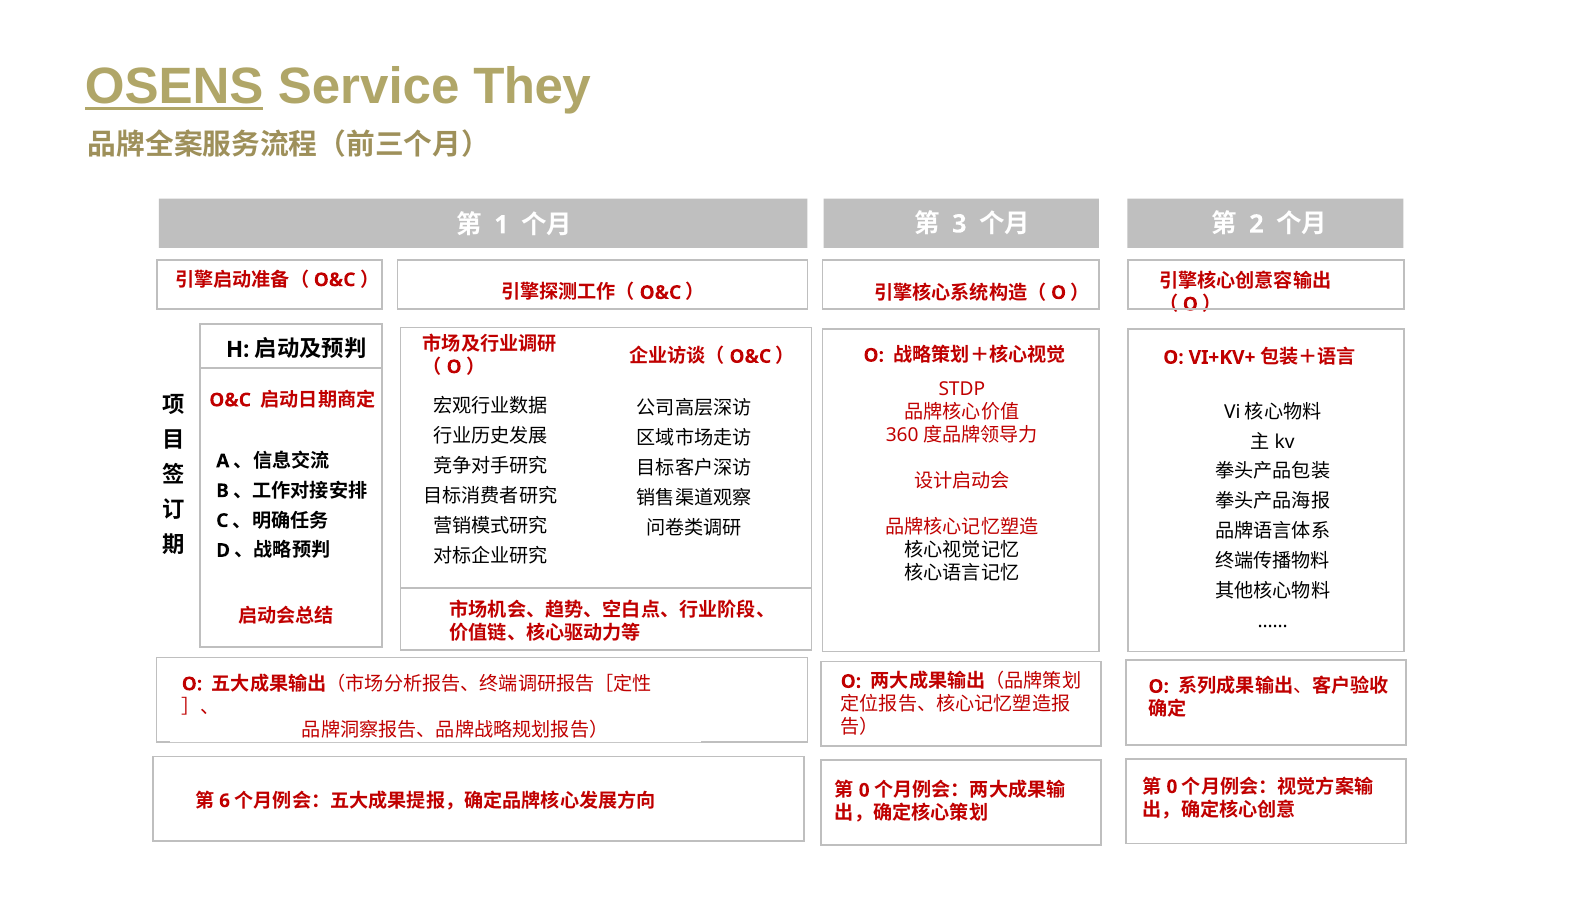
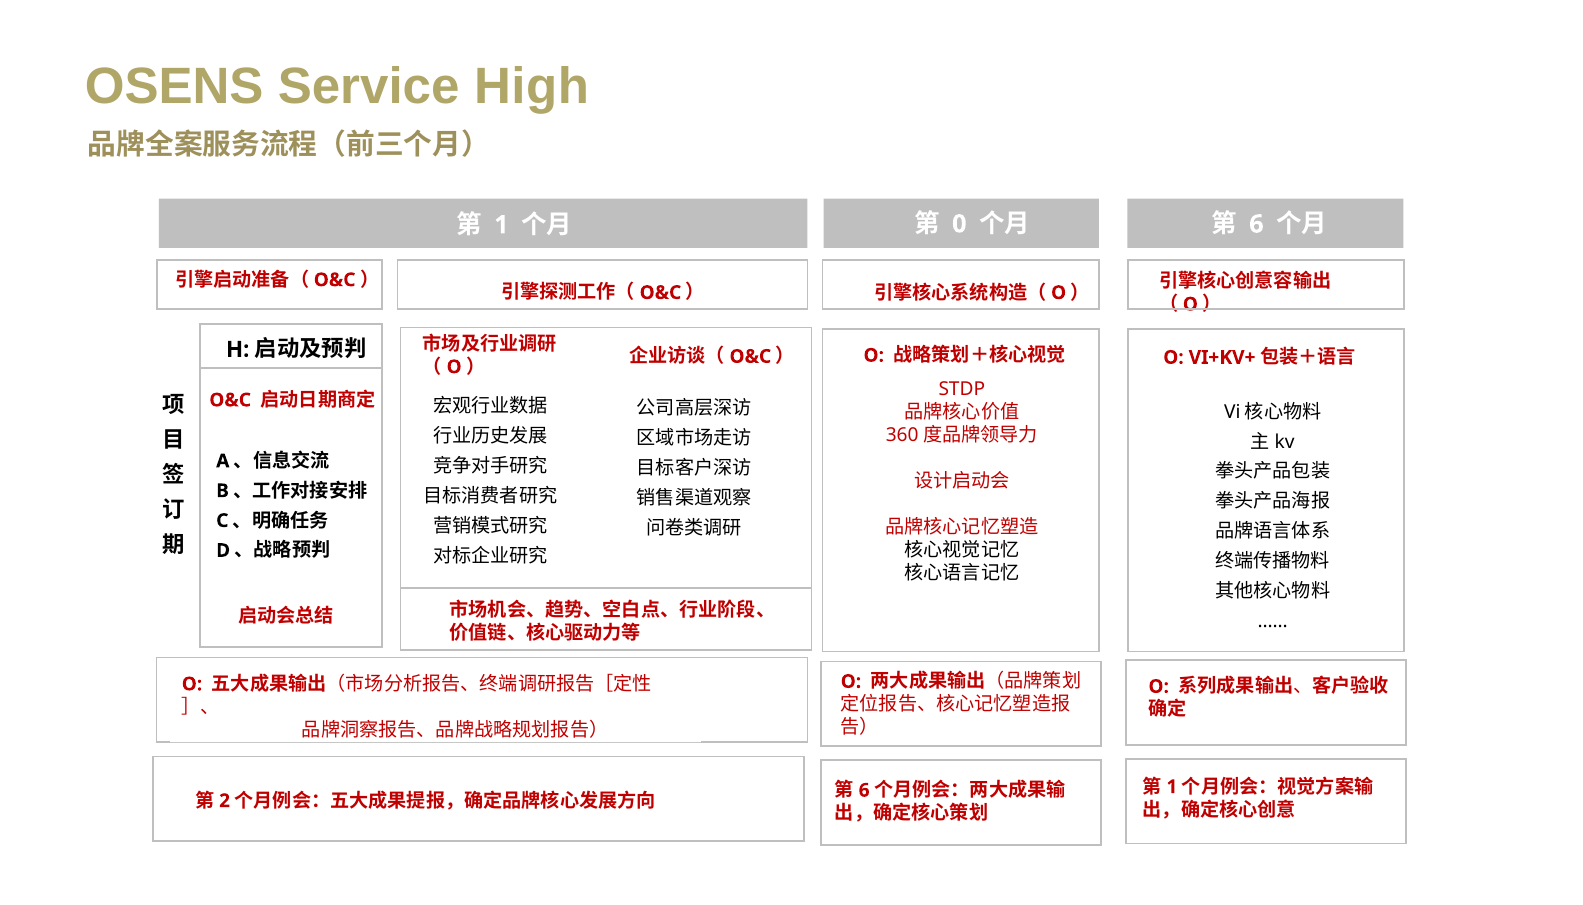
OSENS underline: present -> none (174, 87)
They: They -> High (532, 87)
3: 3 -> 0 (959, 224)
2: 2 -> 6 (1256, 224)
0: 0 -> 1 (1172, 786)
0: 0 -> 6 (864, 790)
6: 6 -> 2 (225, 800)
